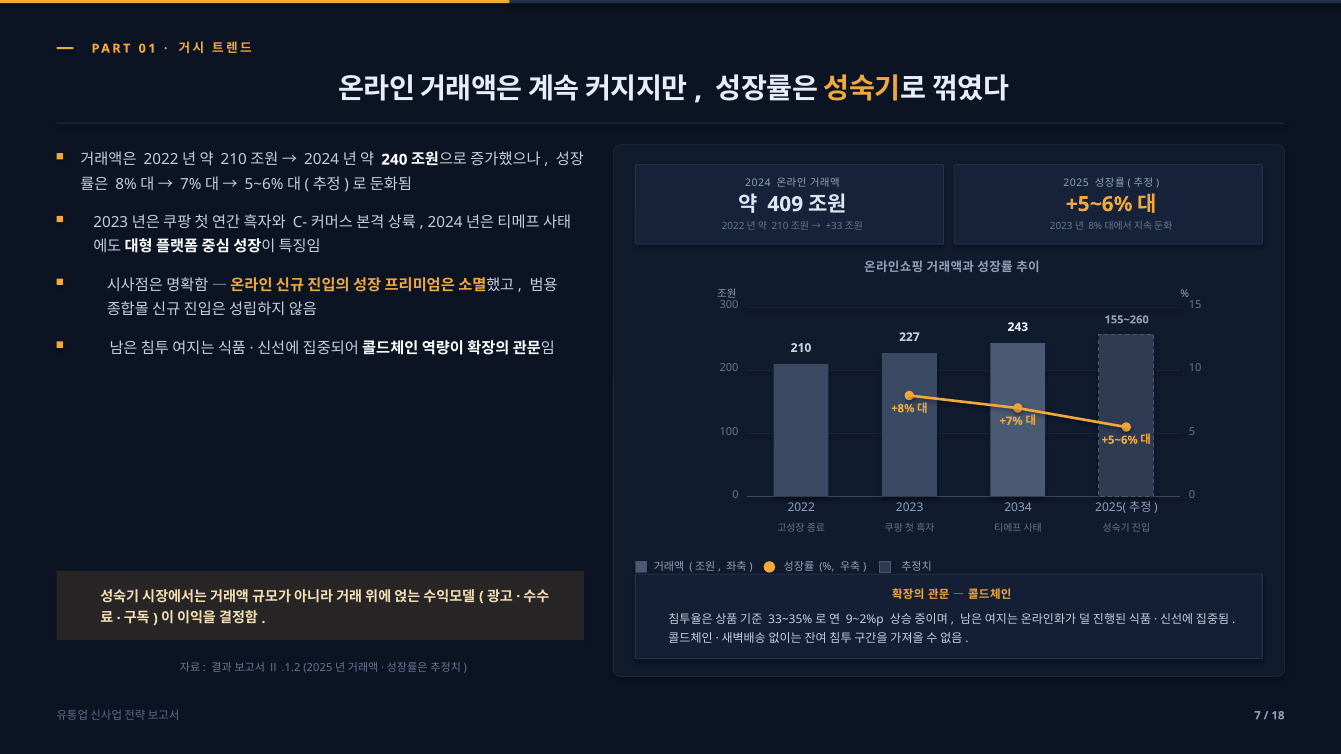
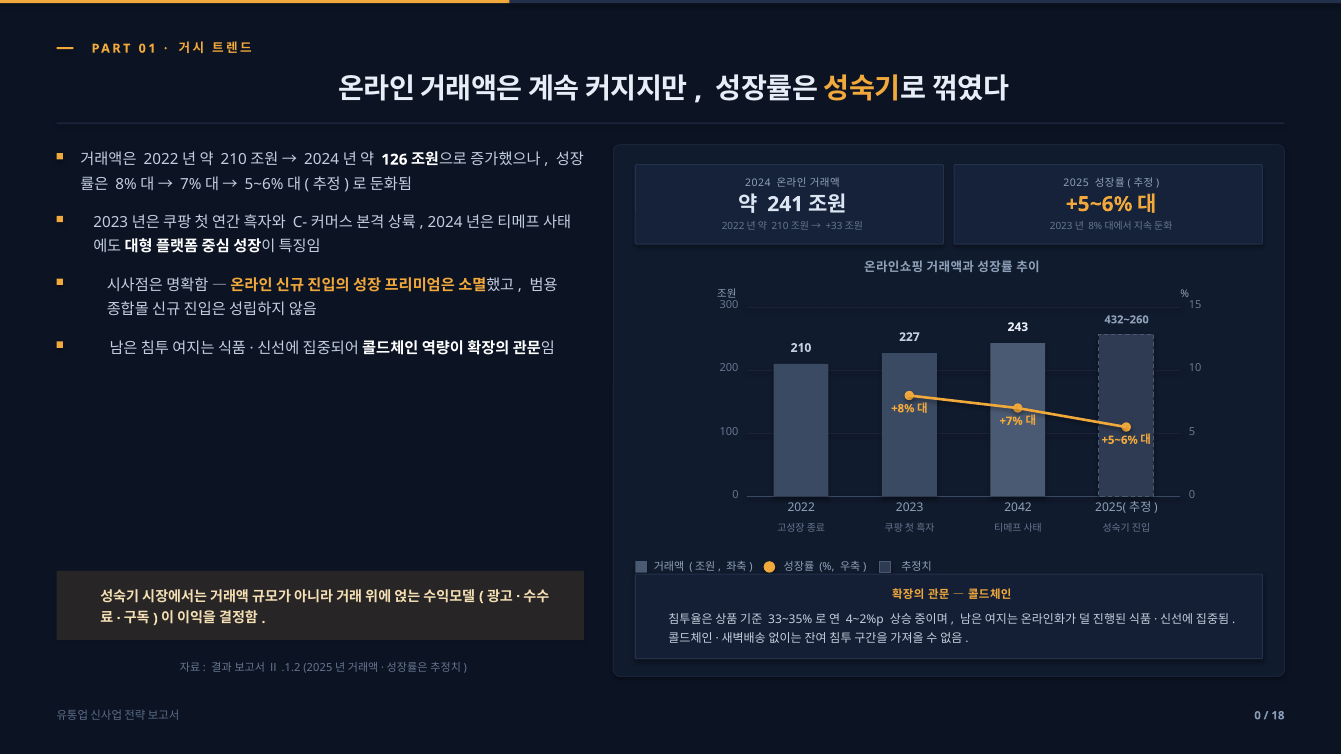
240: 240 -> 126 (394, 160)
409: 409 -> 241 (785, 204)
155~260: 155~260 -> 432~260 (1127, 320)
2034: 2034 -> 2042 (1018, 508)
9~2%p: 9~2%p -> 4~2%p (865, 620)
7: 7 -> 0 (1258, 716)
